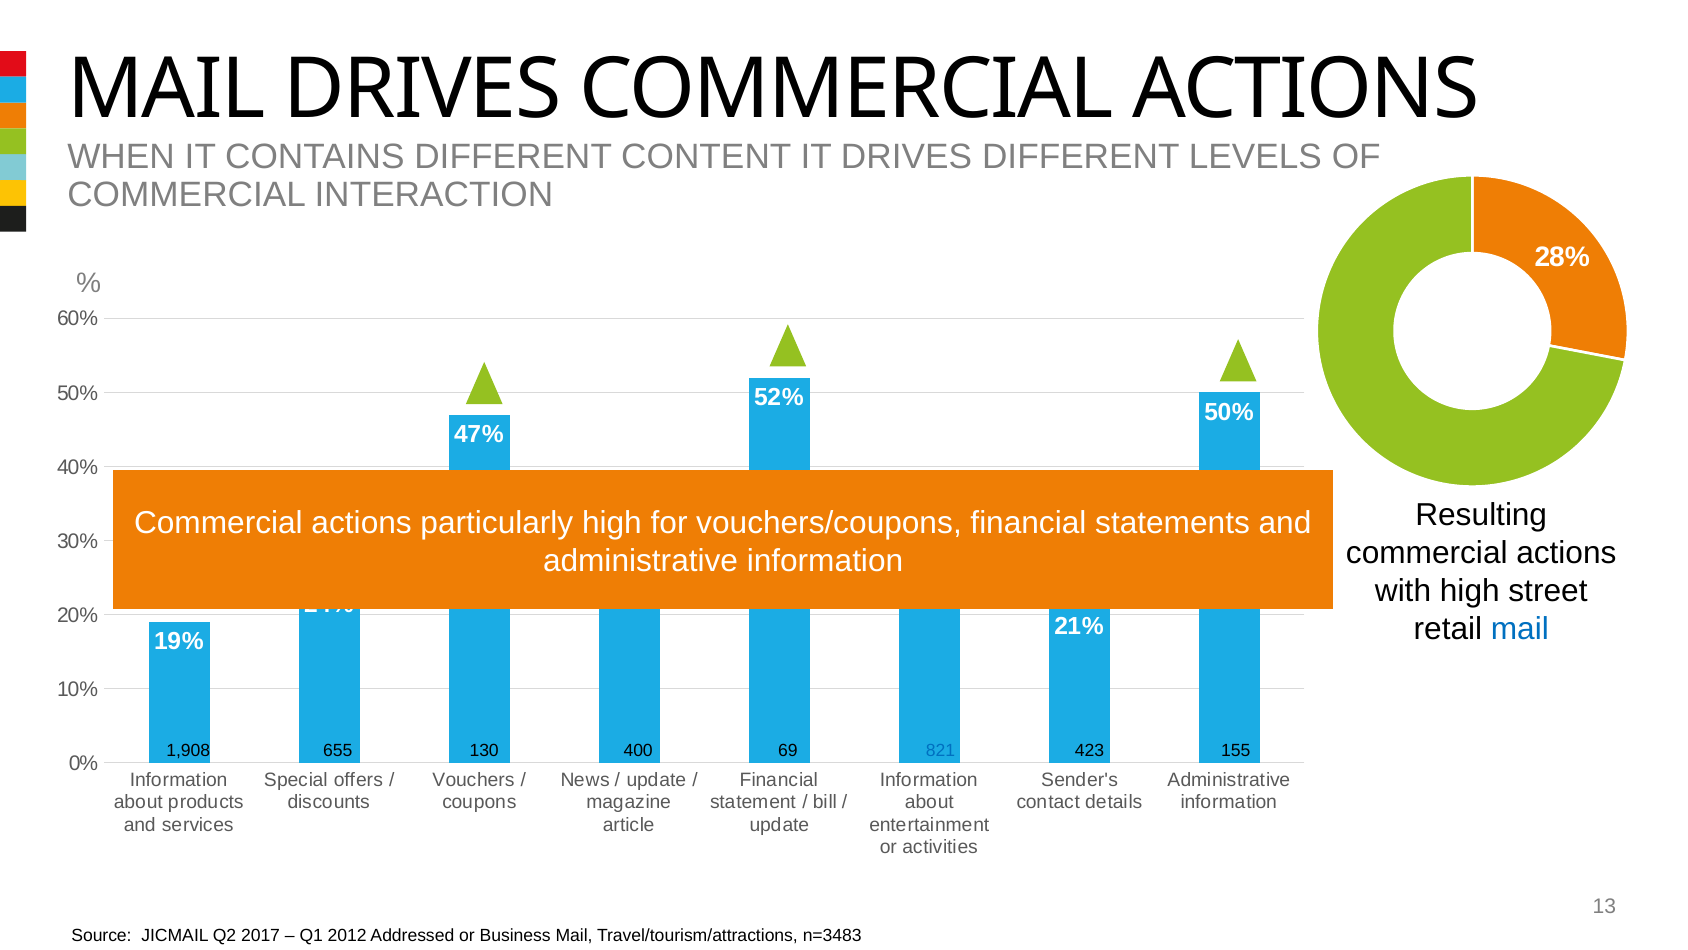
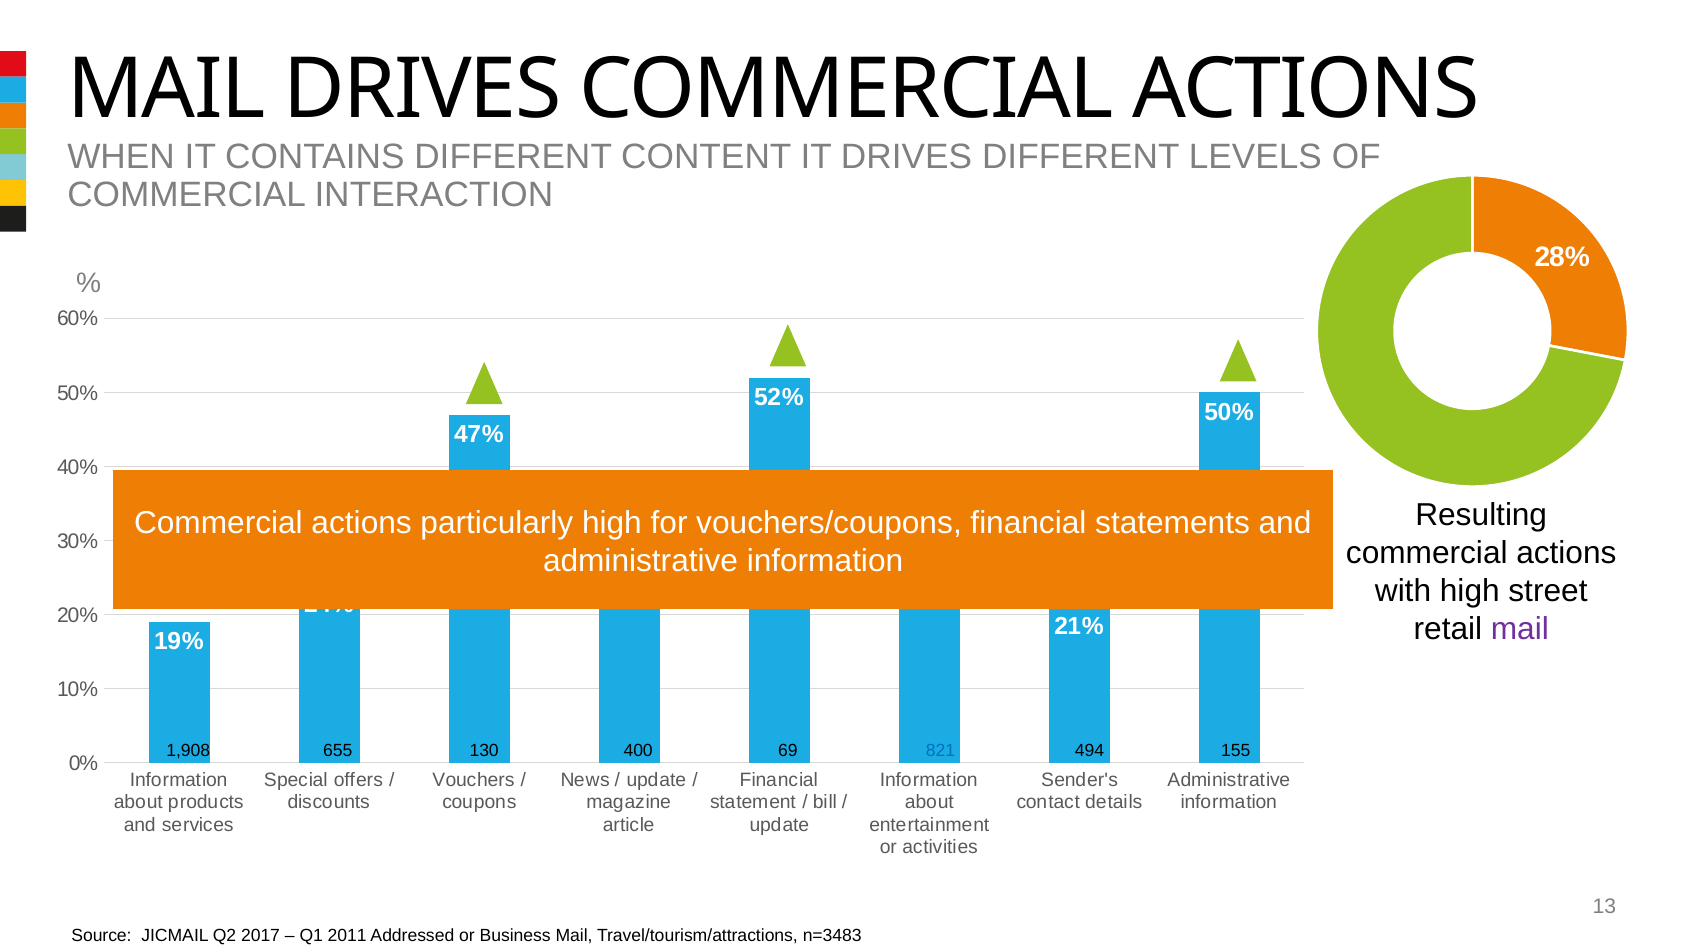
mail colour: blue -> purple (1520, 629)
423: 423 -> 494 (1090, 750)
2012: 2012 -> 2011 (347, 935)
